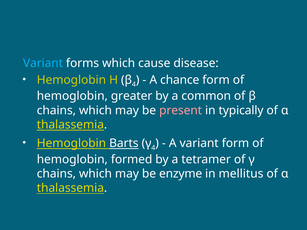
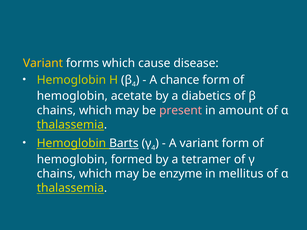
Variant colour: light blue -> yellow (43, 63)
greater: greater -> acetate (132, 96)
common: common -> diabetics (206, 96)
typically: typically -> amount (241, 110)
